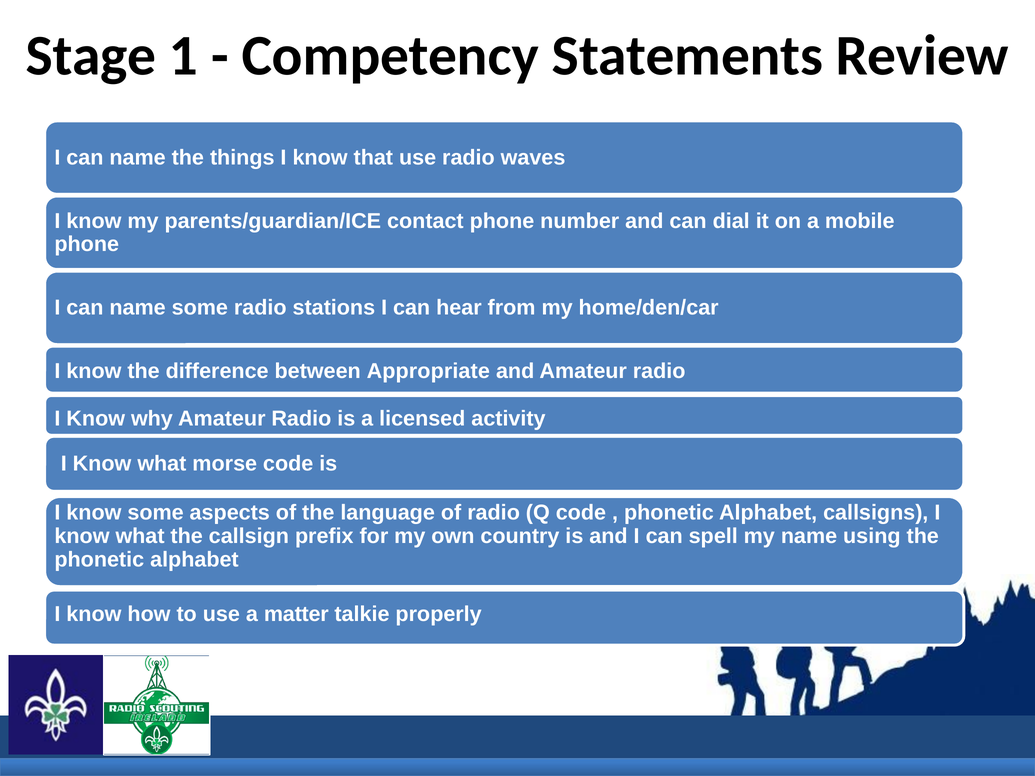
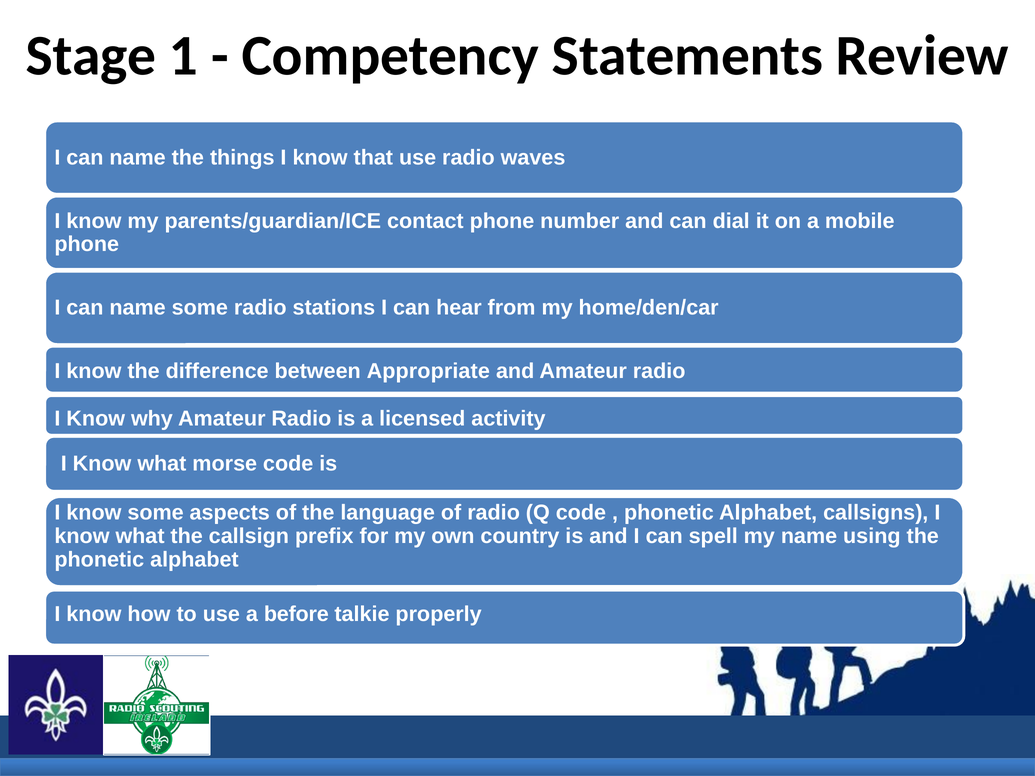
matter: matter -> before (296, 614)
